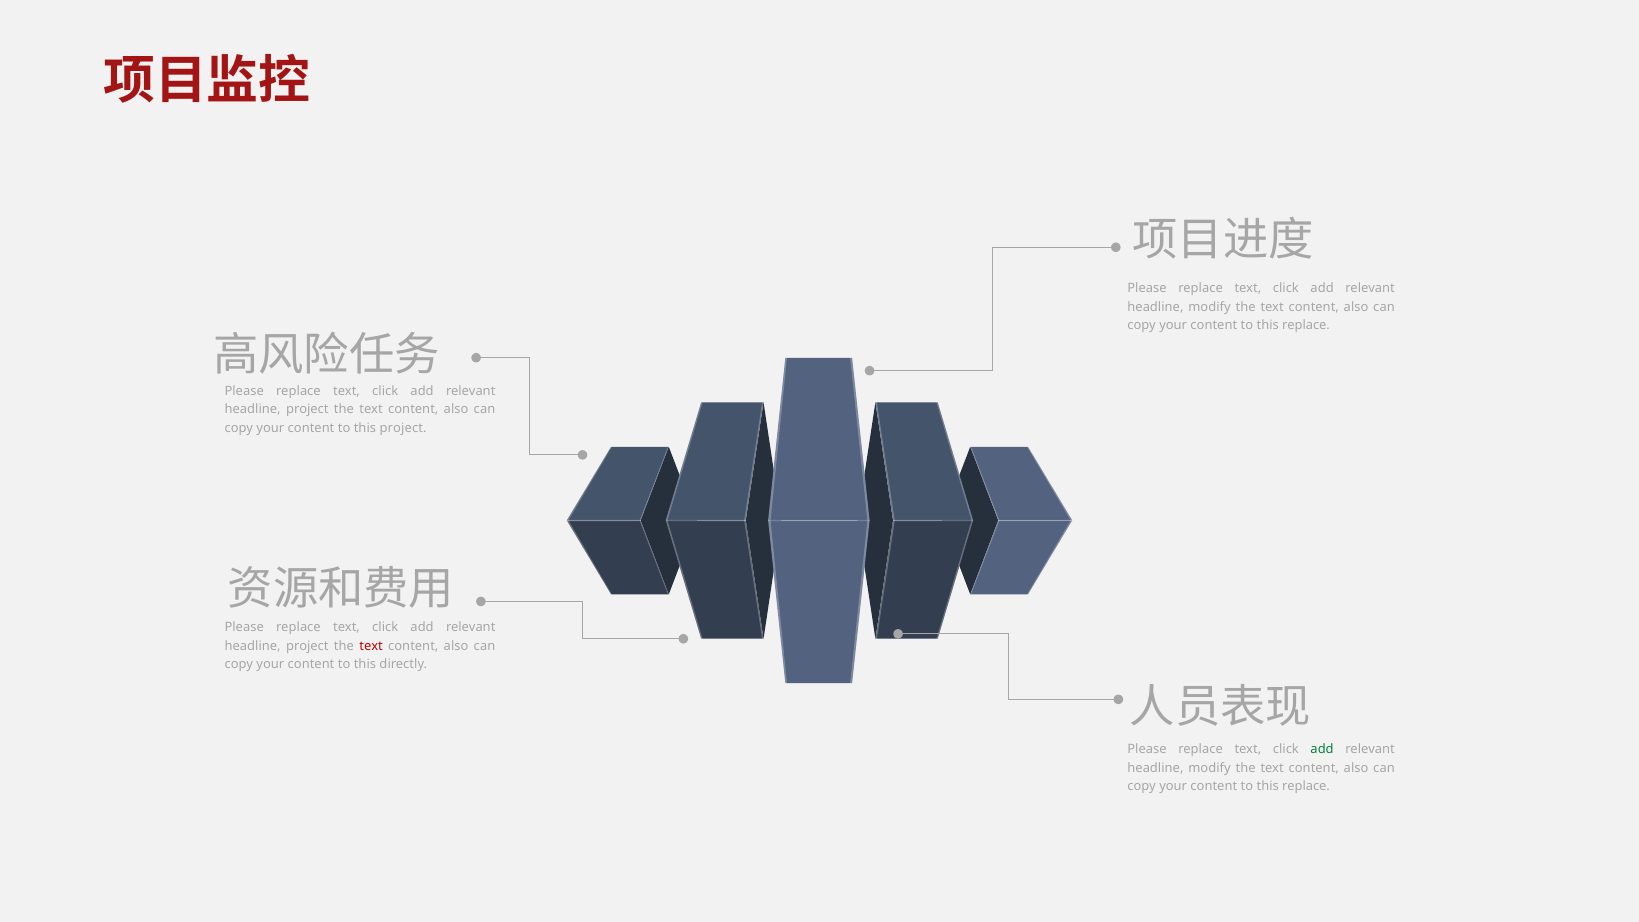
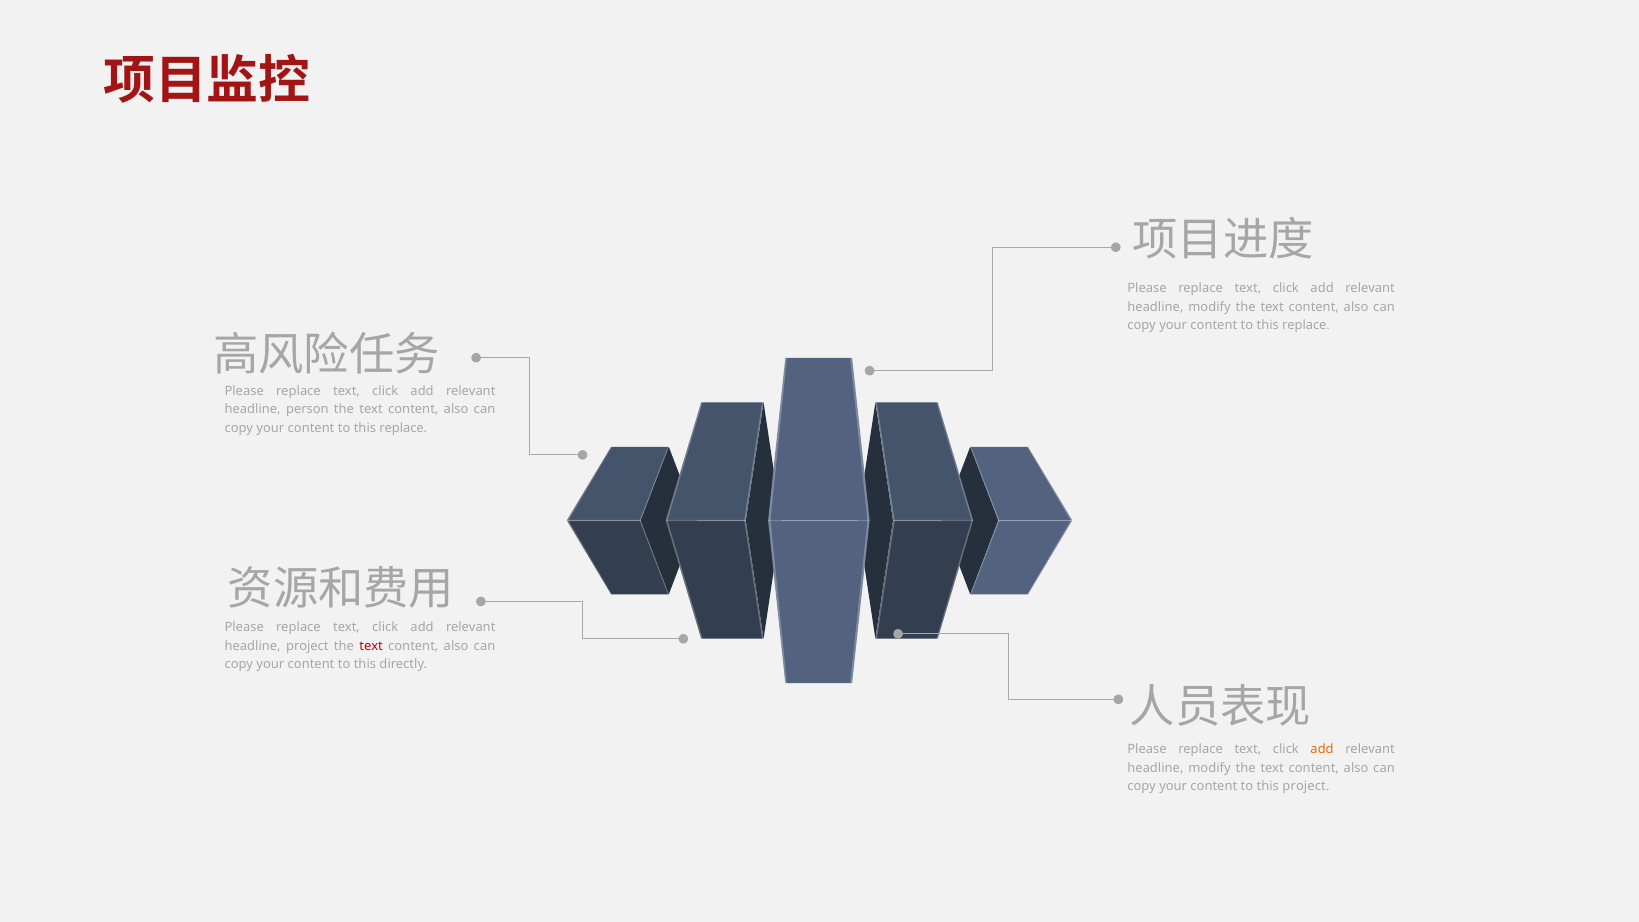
project: project -> person (307, 409)
project: project -> replace (403, 428)
add colour: green -> orange (1322, 749)
replace: replace -> project (1306, 786)
